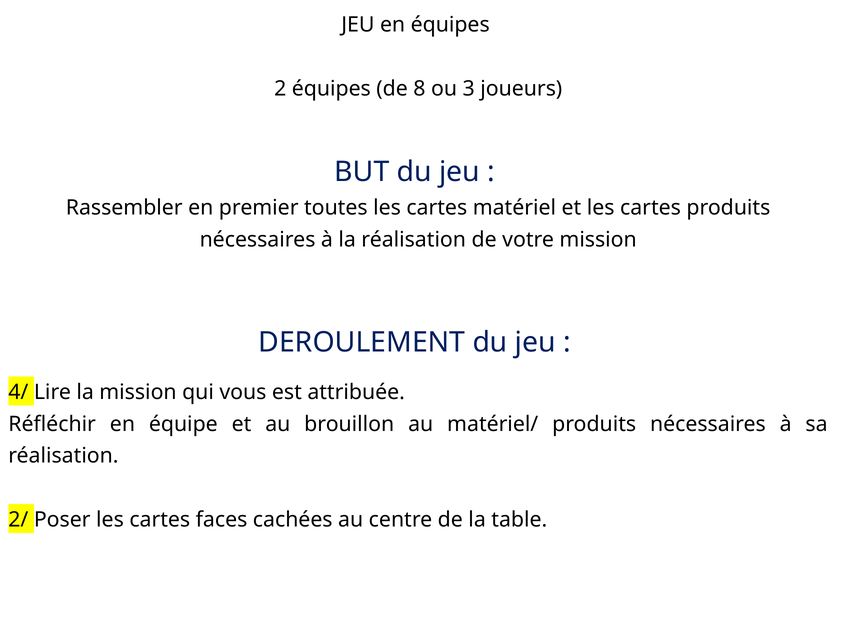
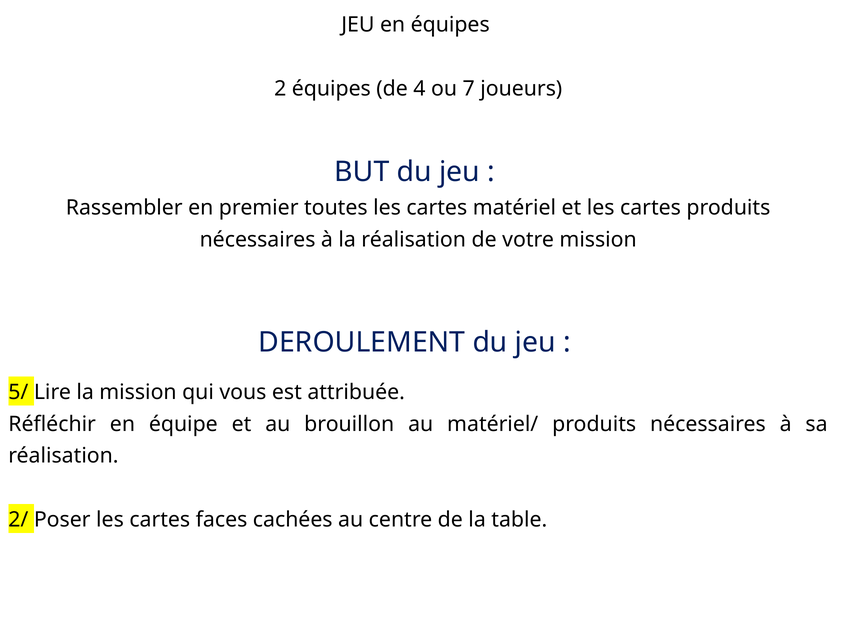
8: 8 -> 4 (419, 89)
3: 3 -> 7 (469, 89)
4/: 4/ -> 5/ (18, 392)
